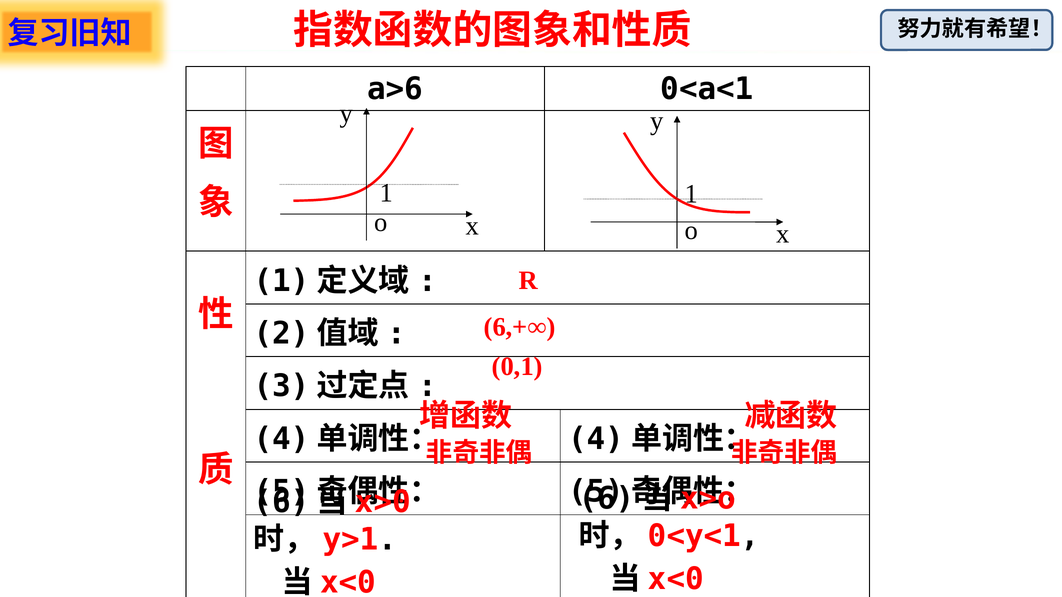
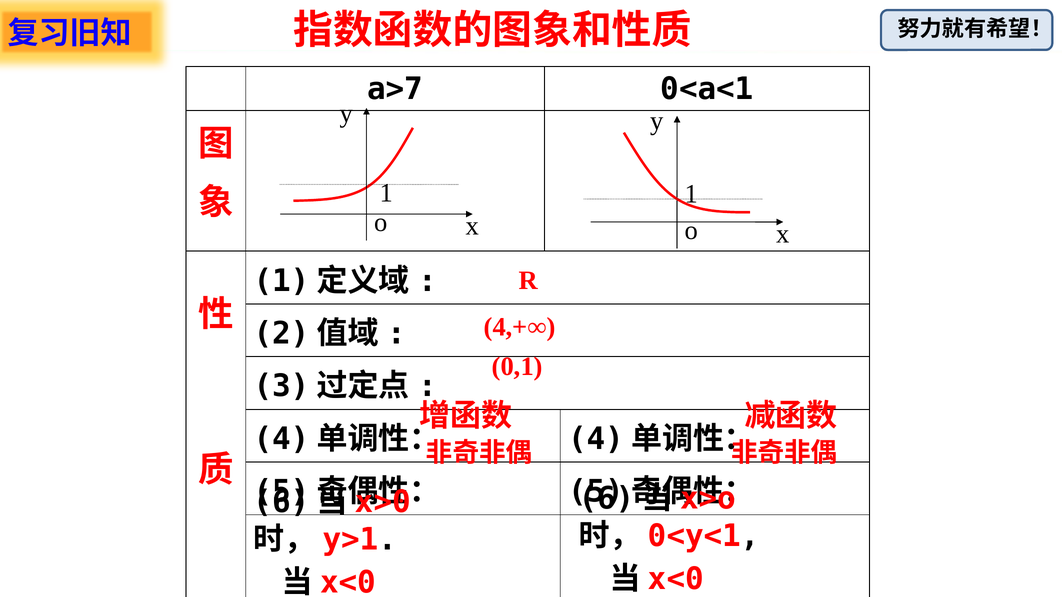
a>6: a>6 -> a>7 (395, 89)
6,+∞: 6,+∞ -> 4,+∞ (520, 327)
